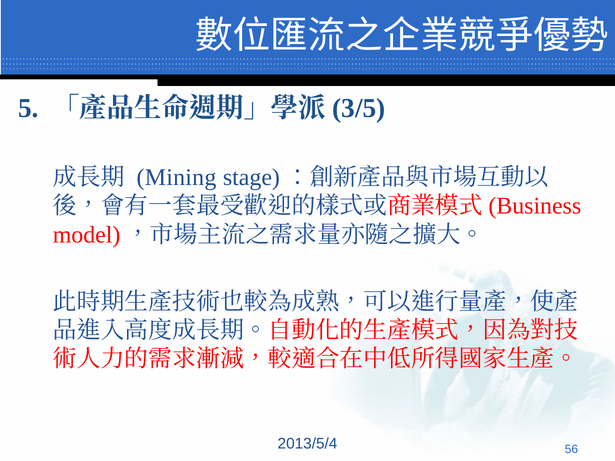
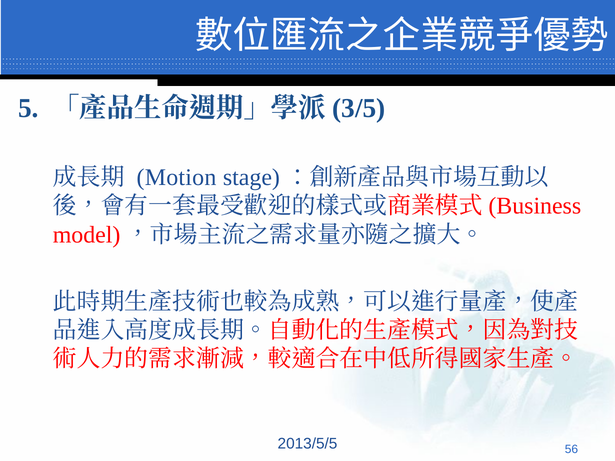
Mining: Mining -> Motion (176, 177)
2013/5/4: 2013/5/4 -> 2013/5/5 (307, 444)
